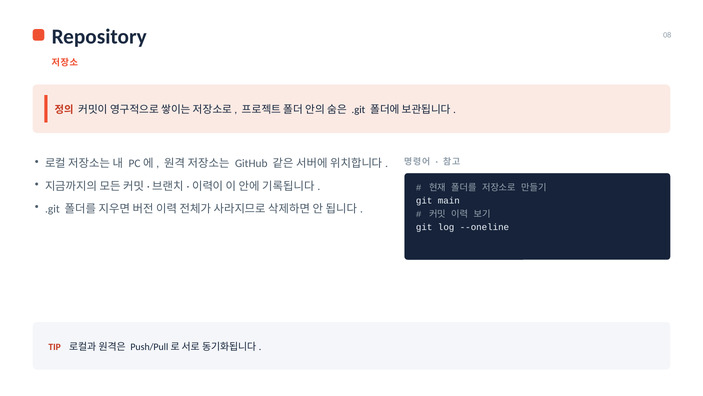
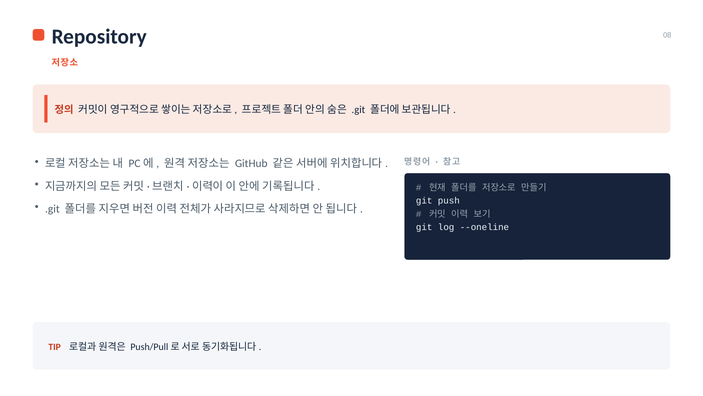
main: main -> push (449, 201)
